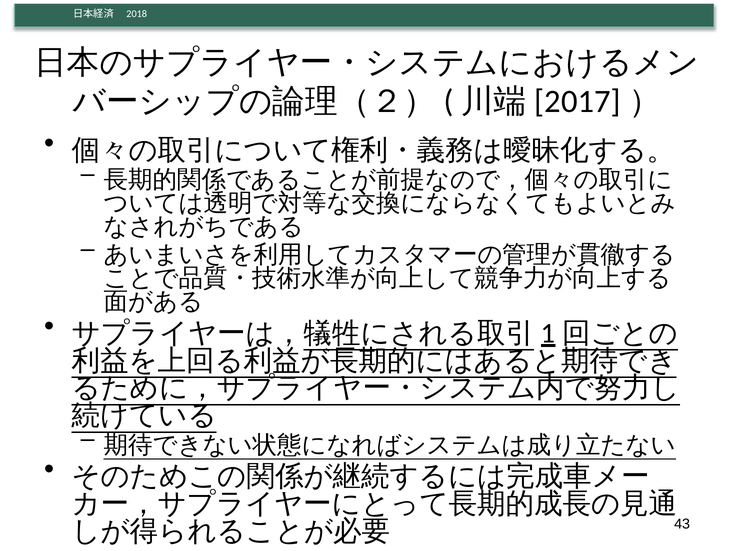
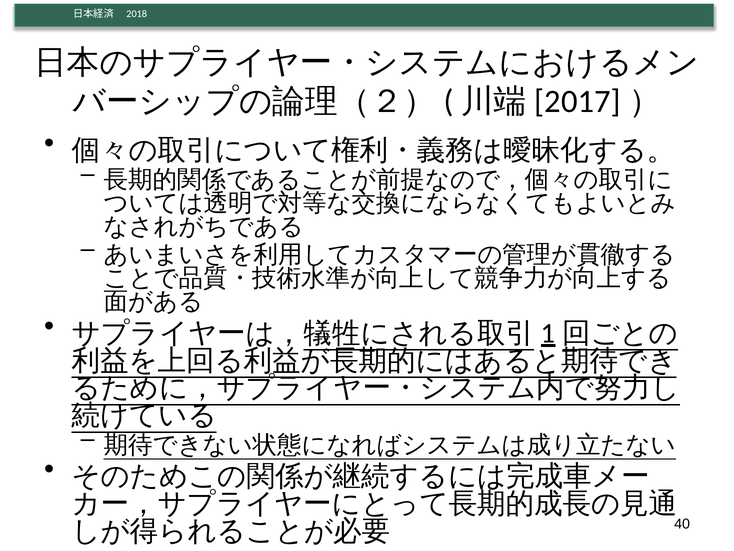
43: 43 -> 40 (682, 523)
